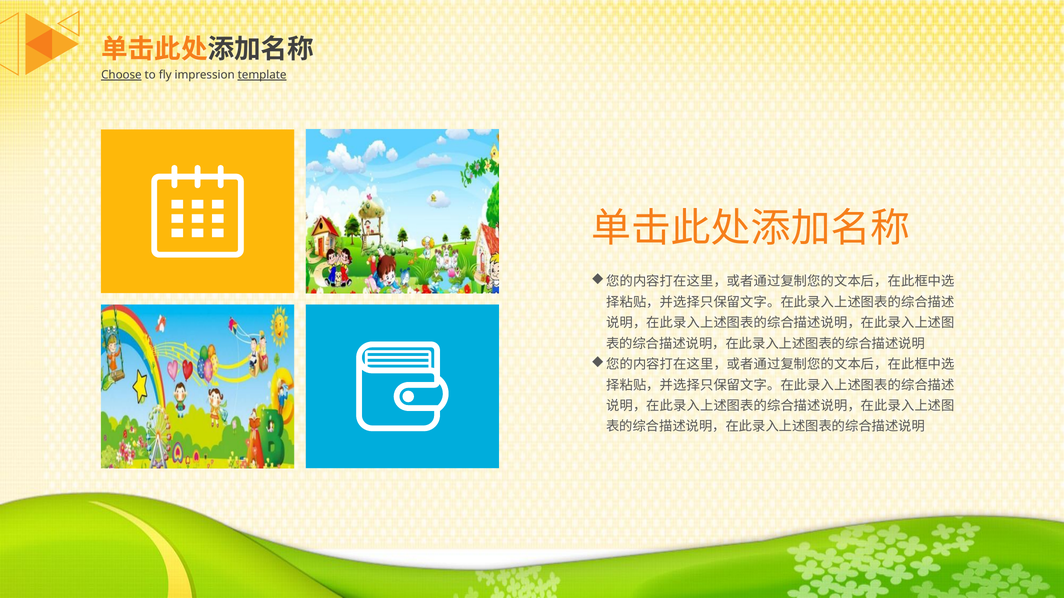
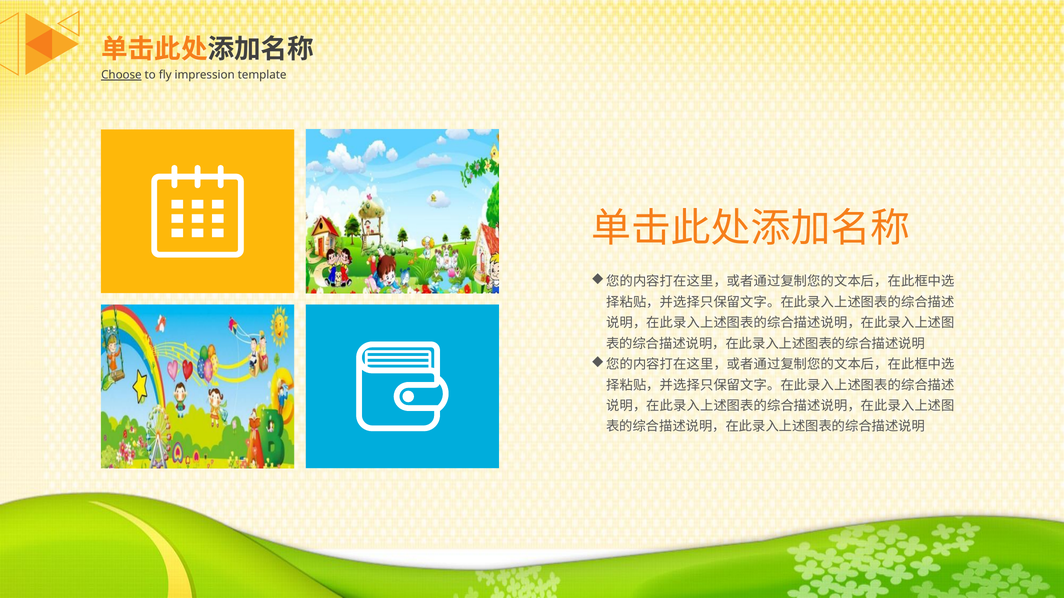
template underline: present -> none (262, 75)
